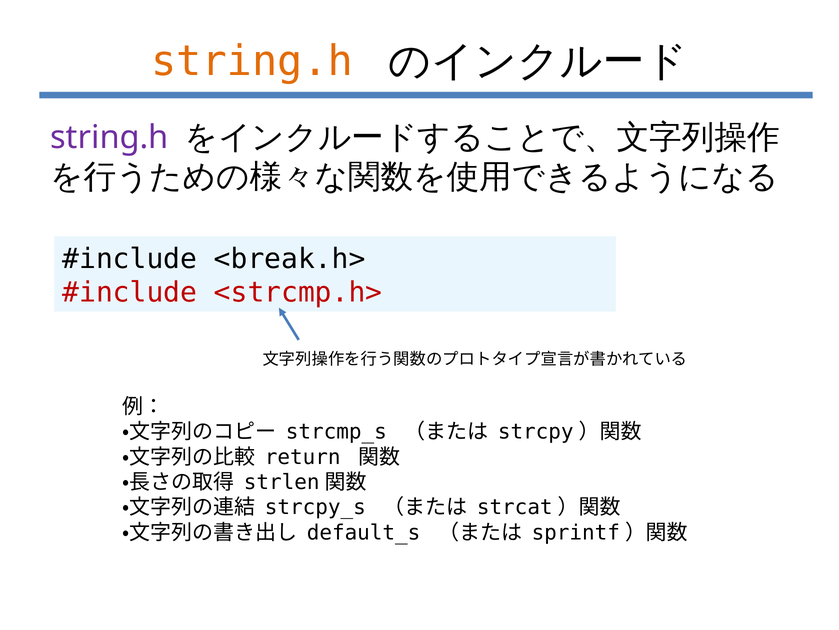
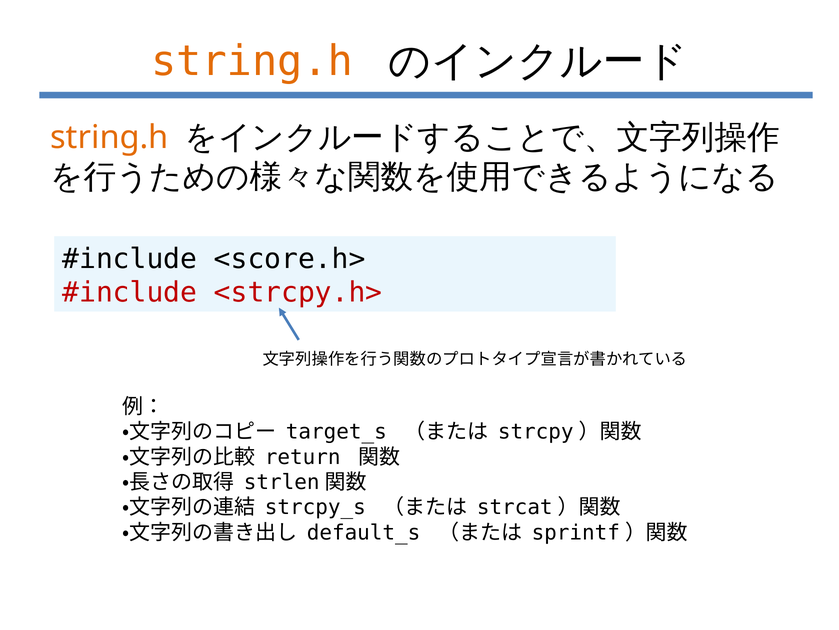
string.h colour: purple -> orange (109, 137)
<break.h>: <break.h> -> <score.h> (290, 259)
<strcmp.h>: <strcmp.h> -> <strcpy.h> (298, 292)
strcmp_s: strcmp_s -> target_s (336, 431)
